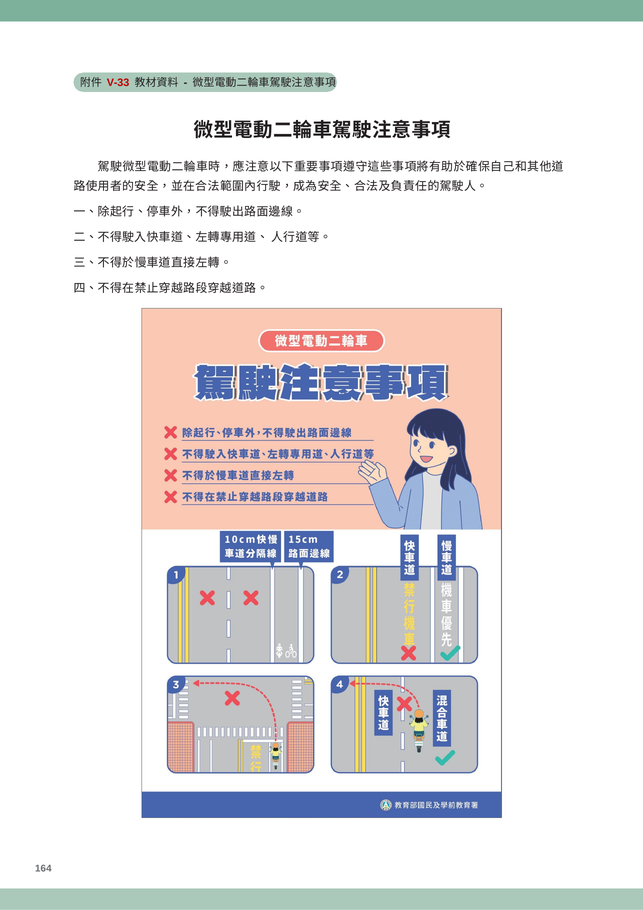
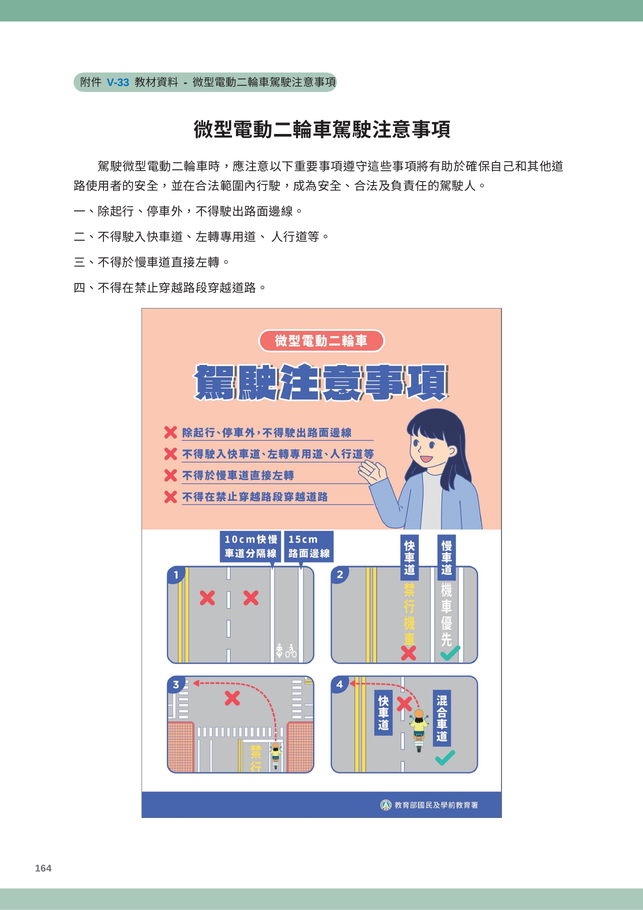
V-33 colour: red -> blue (118, 83)
